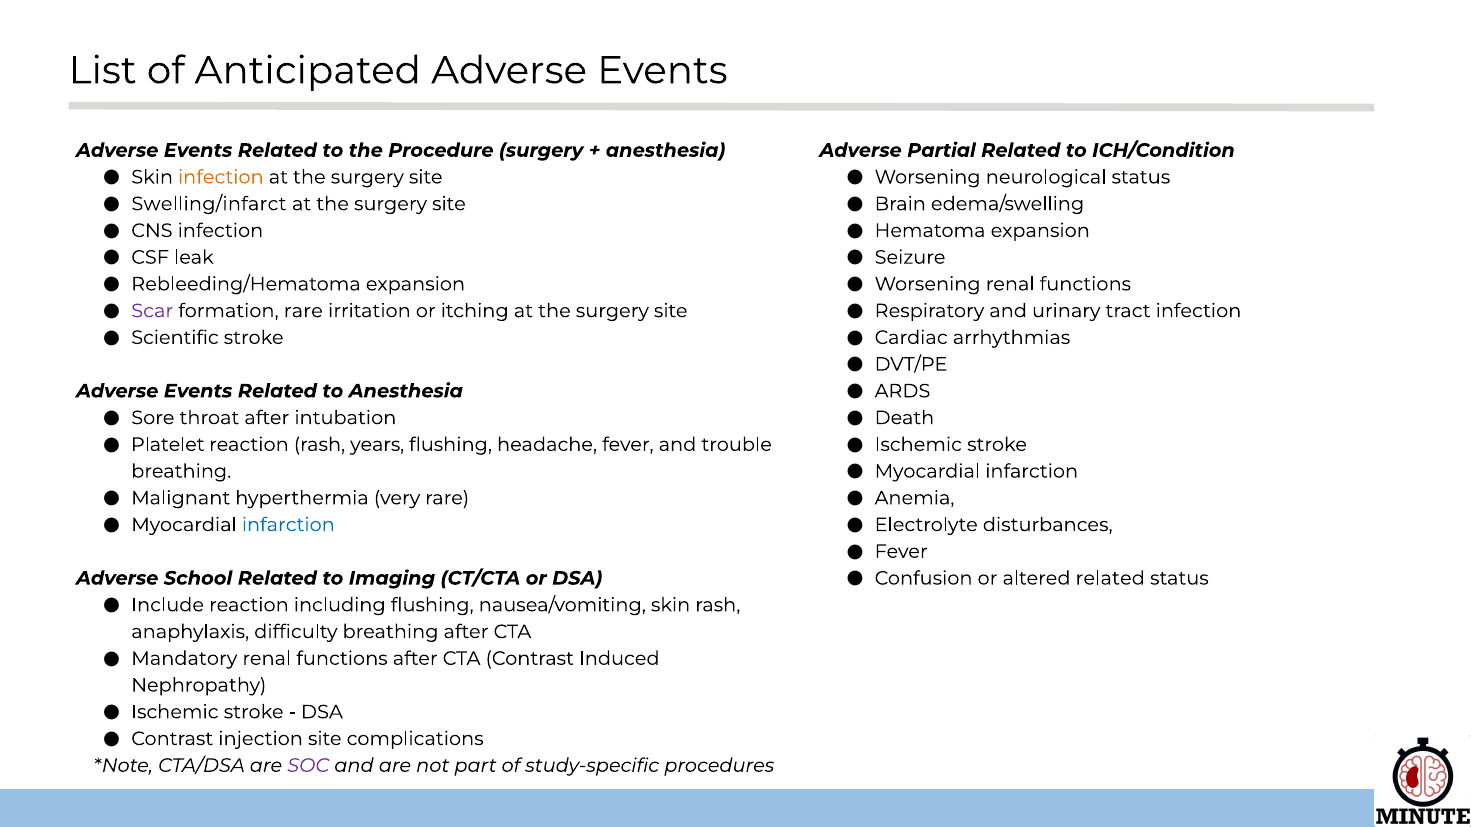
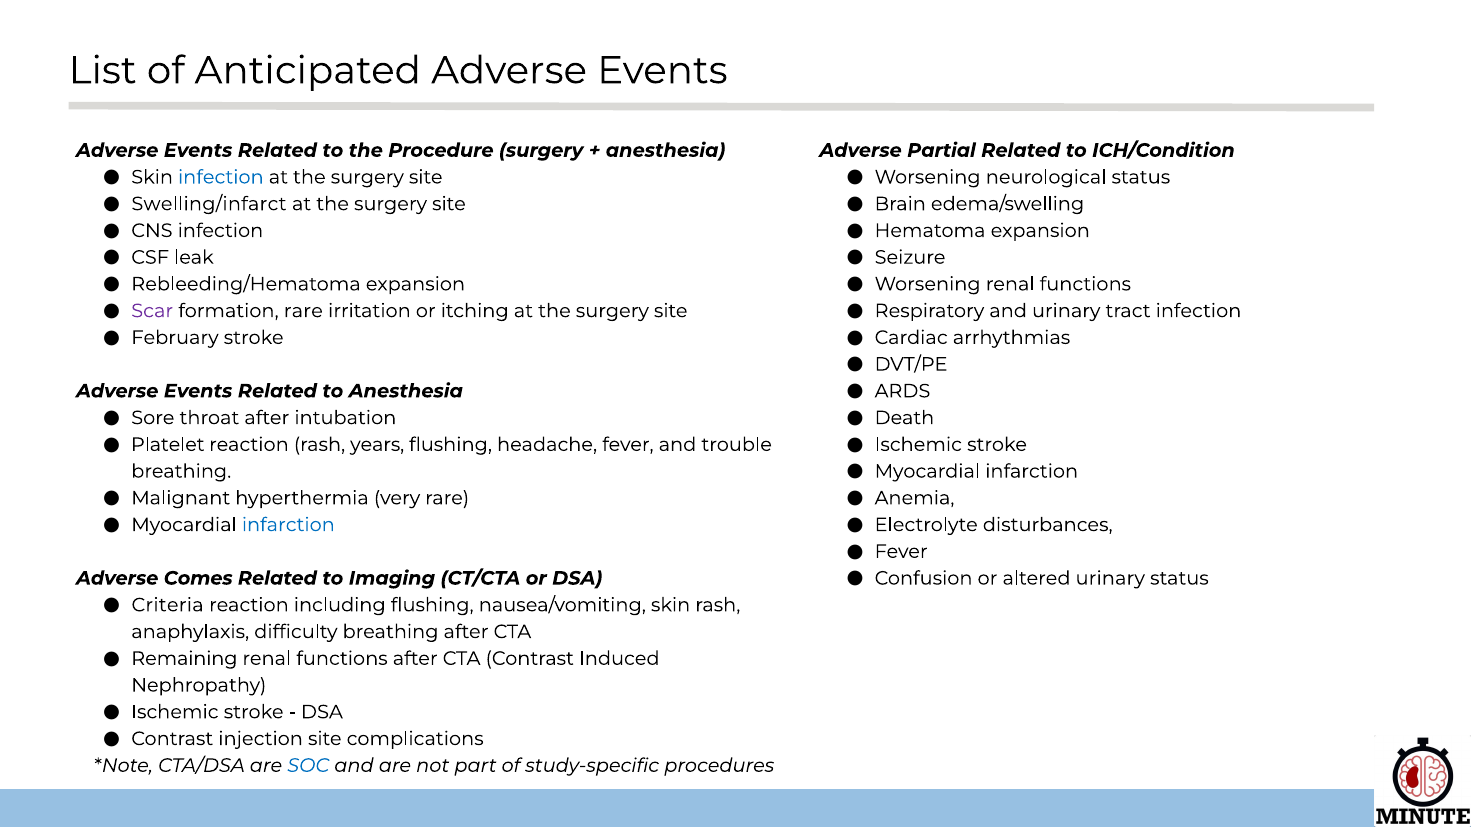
infection colour: orange -> blue (221, 177)
Scientific: Scientific -> February (175, 338)
altered related: related -> urinary (1110, 579)
School: School -> Comes (198, 579)
Include: Include -> Criteria (168, 605)
Mandatory: Mandatory -> Remaining (184, 659)
SOC colour: purple -> blue (308, 766)
